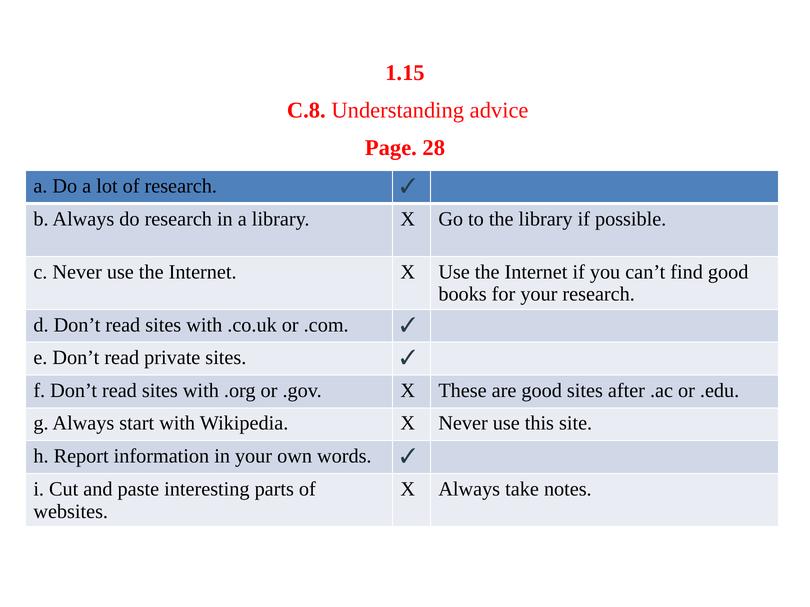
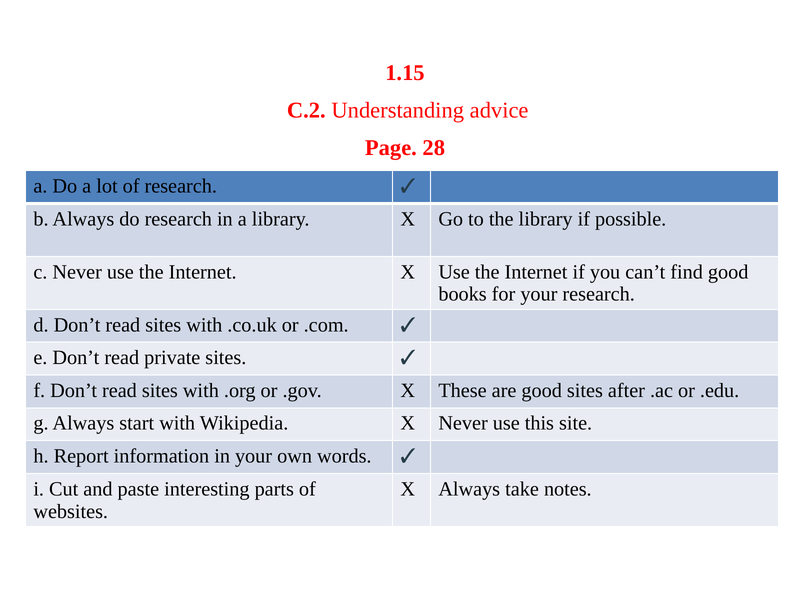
C.8: C.8 -> C.2 (306, 110)
